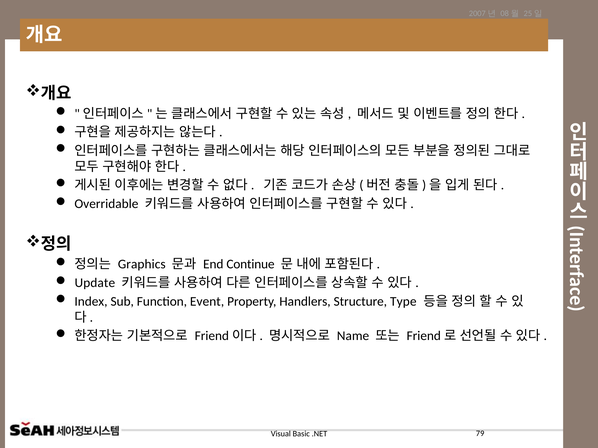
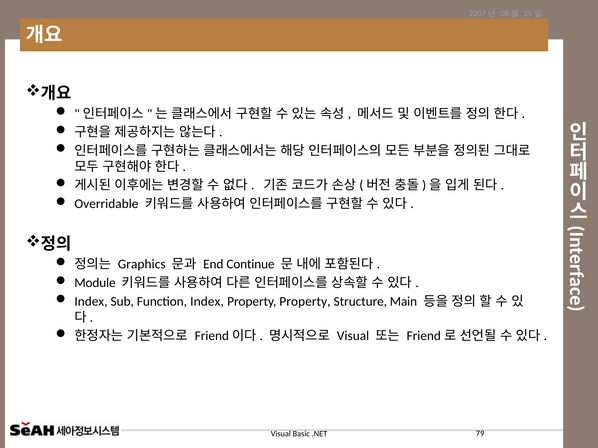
Update: Update -> Module (95, 283)
Function Event: Event -> Index (207, 302)
Property Handlers: Handlers -> Property (305, 302)
Type: Type -> Main (403, 302)
Name: Name -> Visual (353, 336)
